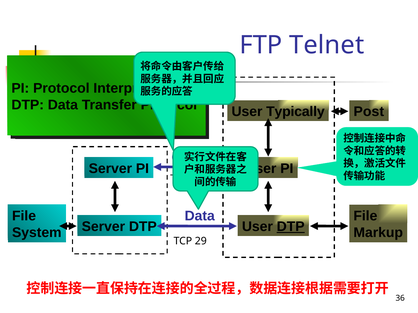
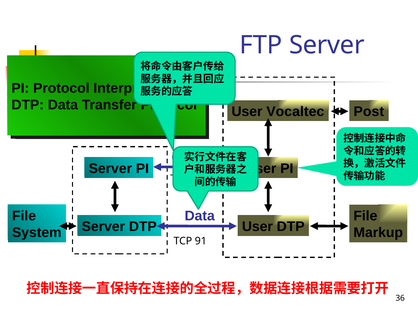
Telnet: Telnet -> Server (327, 45)
Typically: Typically -> Vocaltec (295, 112)
DTP underline: present -> none (291, 227)
29: 29 -> 91 (201, 241)
